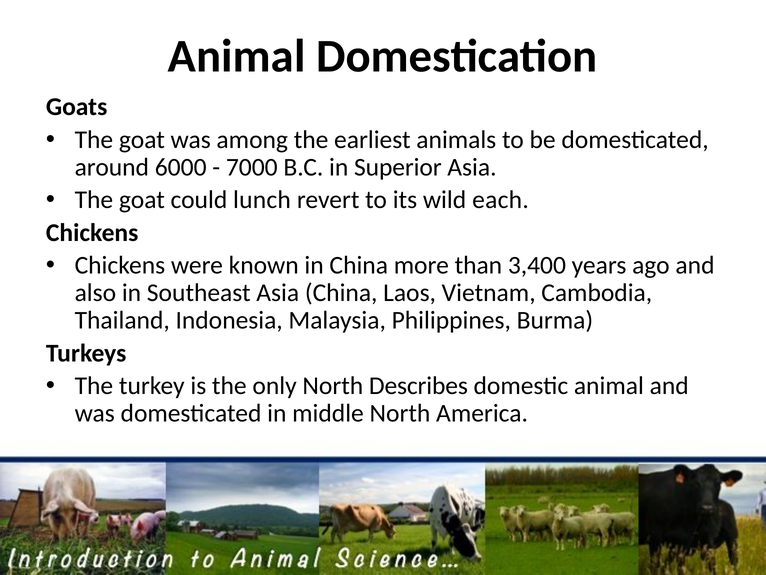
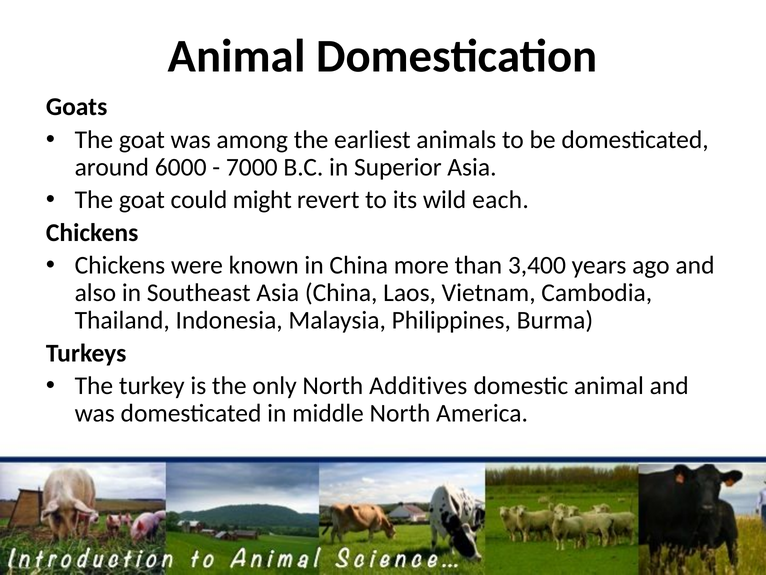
lunch: lunch -> might (262, 200)
Describes: Describes -> Additives (418, 385)
